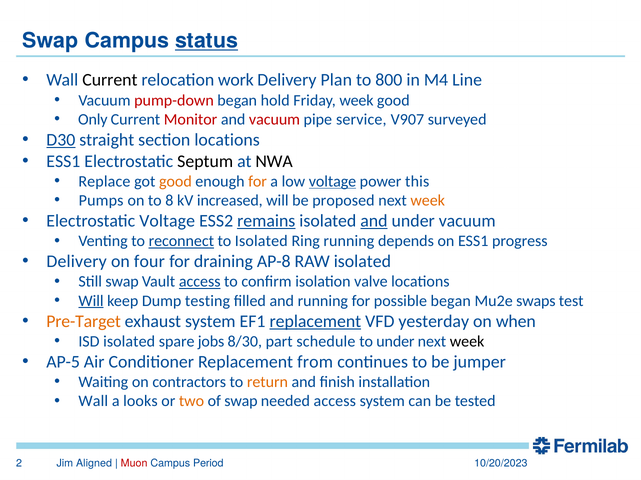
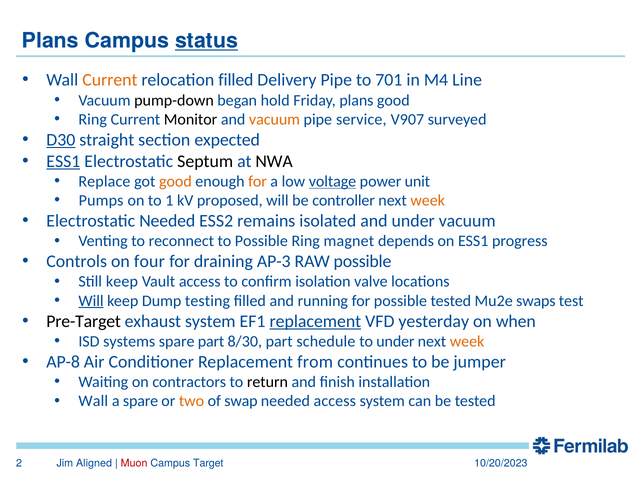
Swap: Swap -> Plans (50, 41)
Current colour: black -> orange (110, 80)
relocation work: work -> filled (236, 80)
Delivery Plan: Plan -> Pipe (336, 80)
800: 800 -> 701 (389, 80)
pump-down colour: red -> black (174, 100)
Friday week: week -> plans (356, 100)
Only: Only -> Ring (93, 120)
Monitor colour: red -> black (191, 120)
vacuum colour: red -> orange (275, 120)
section locations: locations -> expected (227, 140)
ESS1 underline: none -> present (63, 161)
this: this -> unit (417, 182)
to 8: 8 -> 1 (169, 201)
increased: increased -> proposed (230, 201)
proposed: proposed -> controller (344, 201)
Electrostatic Voltage: Voltage -> Needed (167, 221)
remains underline: present -> none (266, 221)
and underline: present -> none (374, 221)
reconnect underline: present -> none (181, 241)
to Isolated: Isolated -> Possible (261, 241)
Ring running: running -> magnet (349, 241)
Delivery: Delivery -> Controls (77, 262)
AP-8: AP-8 -> AP-3 (274, 262)
RAW isolated: isolated -> possible (362, 262)
Still swap: swap -> keep (122, 282)
access underline: present -> none (200, 282)
possible began: began -> tested (451, 301)
Pre-Target colour: orange -> black (84, 322)
ISD isolated: isolated -> systems (129, 342)
spare jobs: jobs -> part (211, 342)
week colour: black -> orange (467, 342)
AP-5: AP-5 -> AP-8 (63, 362)
return colour: orange -> black (267, 383)
a looks: looks -> spare (141, 402)
Campus Period: Period -> Target (208, 464)
